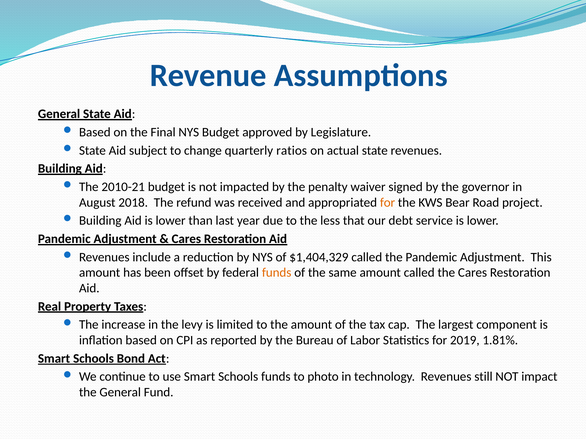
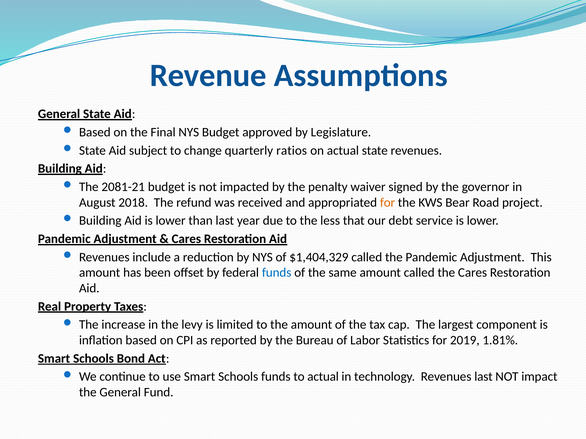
2010-21: 2010-21 -> 2081-21 (123, 187)
funds colour: orange -> blue (277, 273)
to photo: photo -> actual (323, 377)
Revenues still: still -> last (483, 377)
